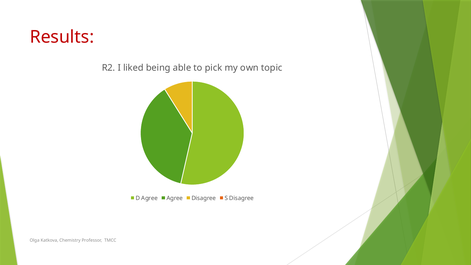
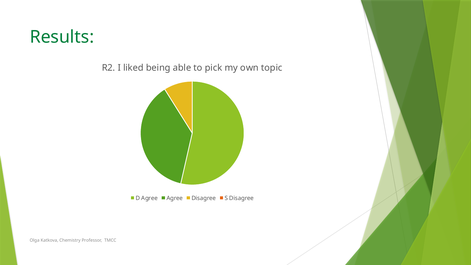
Results colour: red -> green (62, 37)
